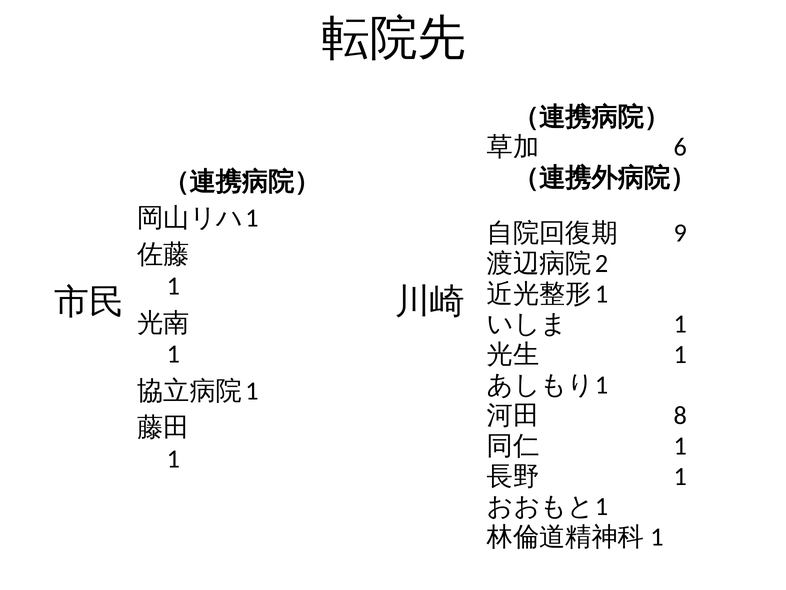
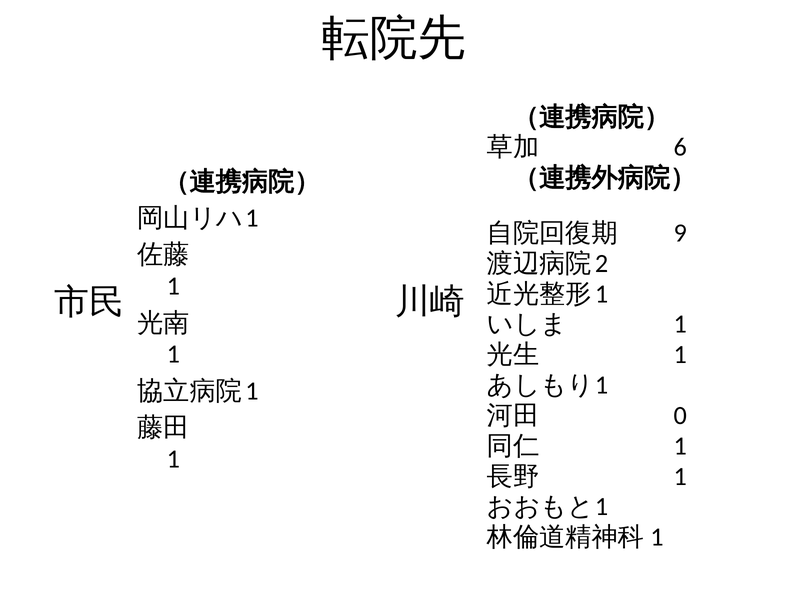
8: 8 -> 0 (680, 415)
